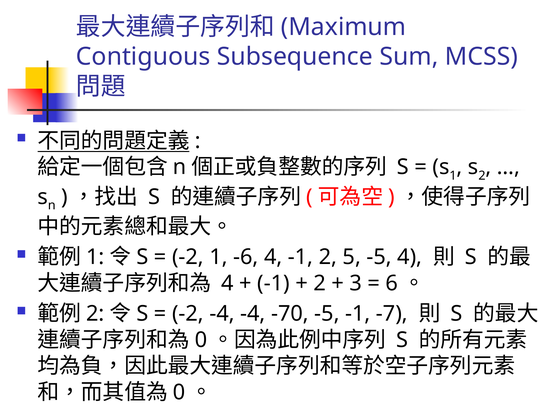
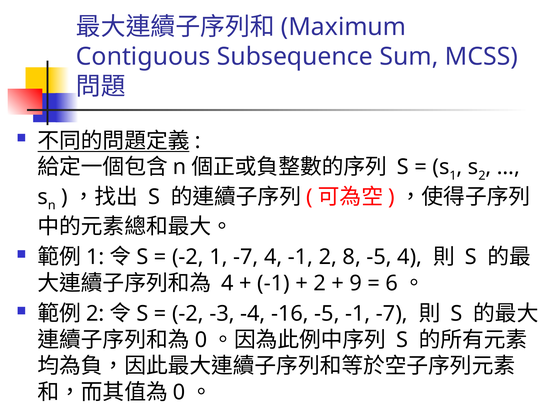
1 -6: -6 -> -7 (246, 257)
5: 5 -> 8 (352, 257)
3: 3 -> 9 (356, 283)
-2 -4: -4 -> -3 (222, 313)
-70: -70 -> -16 (290, 313)
